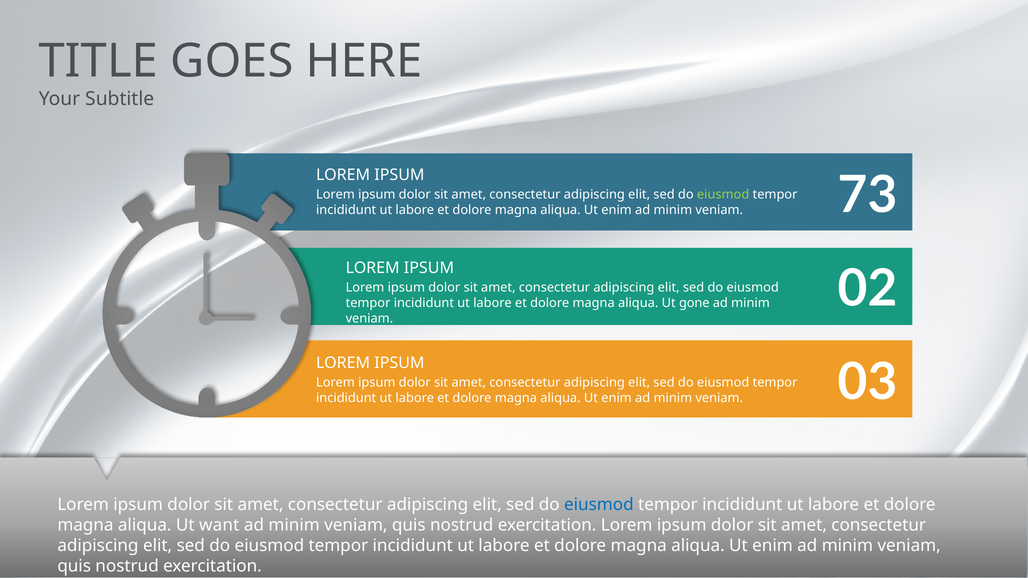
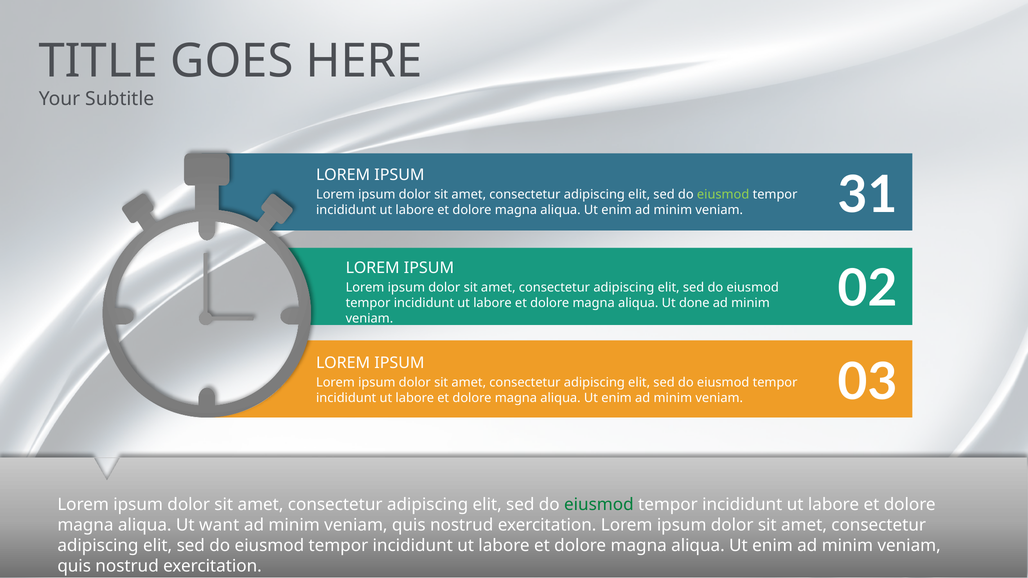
73: 73 -> 31 (868, 195)
gone: gone -> done (694, 303)
eiusmod colour: blue -> green (599, 505)
